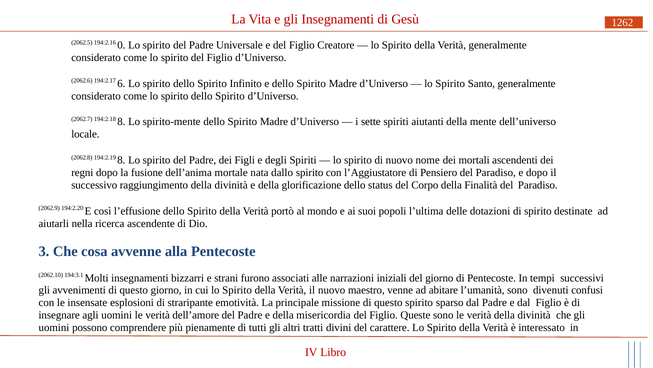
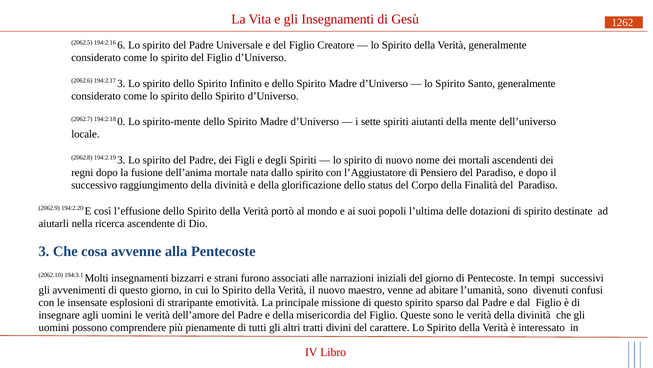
0: 0 -> 6 (121, 45)
194:2.17 6: 6 -> 3 (121, 83)
194:2.18 8: 8 -> 0 (121, 122)
194:2.19 8: 8 -> 3 (121, 160)
